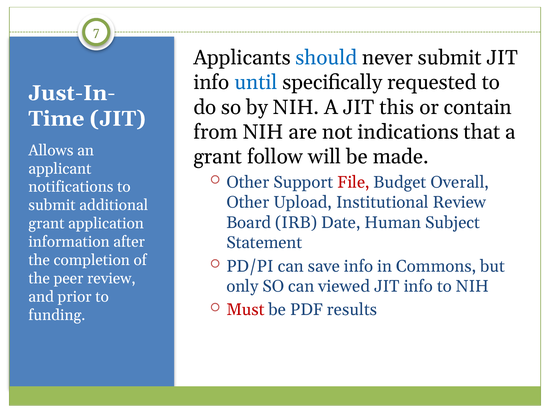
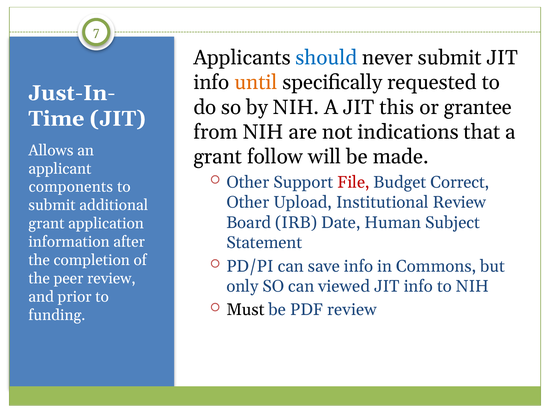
until colour: blue -> orange (256, 83)
contain: contain -> grantee (478, 107)
Overall: Overall -> Correct (460, 182)
notifications: notifications -> components (71, 187)
Must colour: red -> black (245, 310)
PDF results: results -> review (352, 310)
